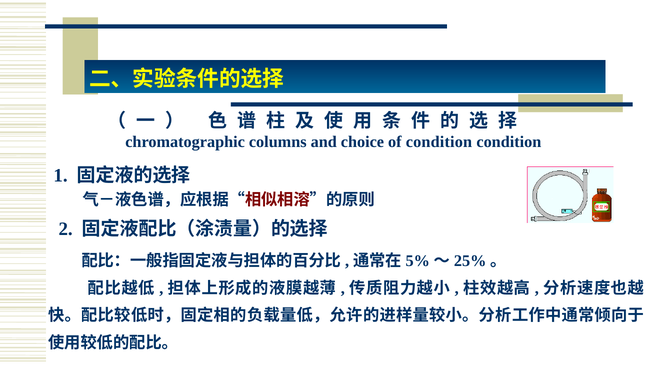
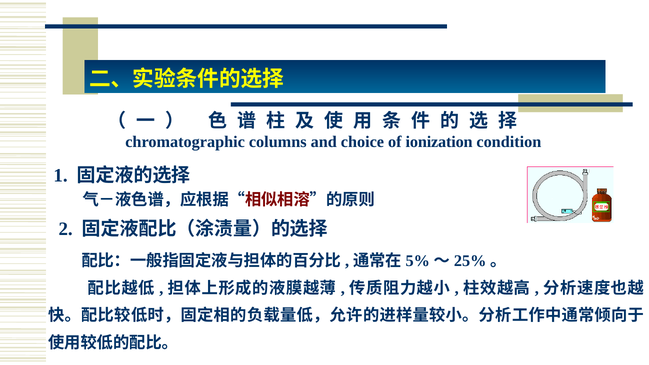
of condition: condition -> ionization (439, 142)
